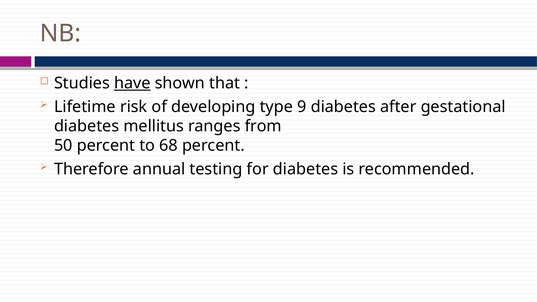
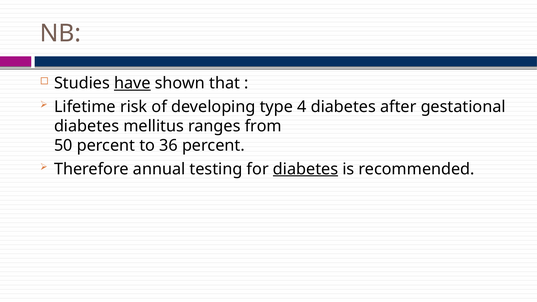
9: 9 -> 4 (302, 107)
68: 68 -> 36 (169, 146)
diabetes underline: none -> present (306, 169)
